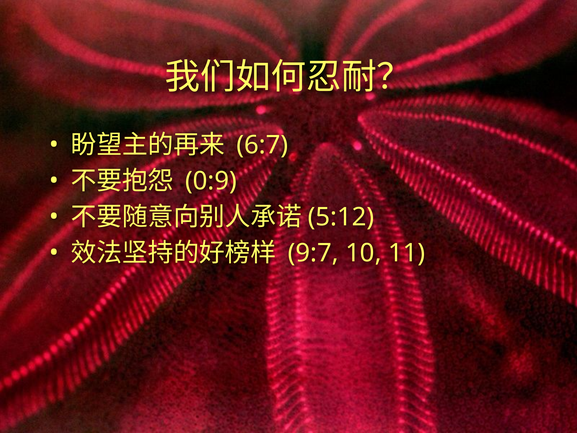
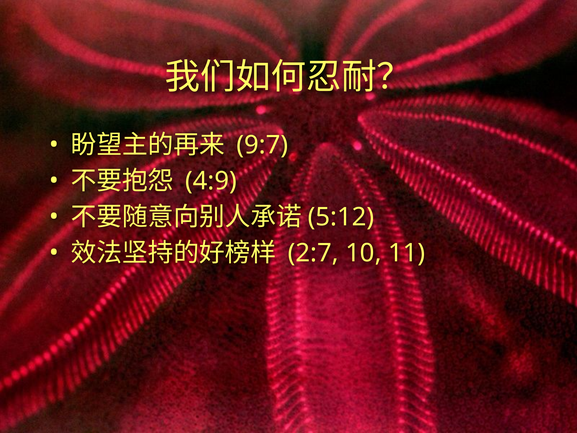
6:7: 6:7 -> 9:7 (262, 145)
0:9: 0:9 -> 4:9 (211, 181)
9:7: 9:7 -> 2:7 (313, 253)
